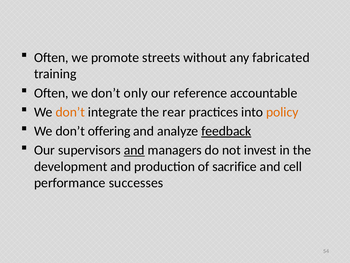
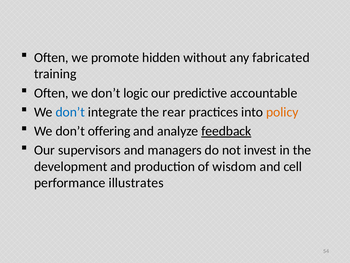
streets: streets -> hidden (161, 58)
only: only -> logic (136, 93)
reference: reference -> predictive (200, 93)
don’t colour: orange -> blue (70, 112)
and underline: present -> none (134, 150)
sacrifice: sacrifice -> wisdom (234, 166)
successes: successes -> illustrates (136, 183)
